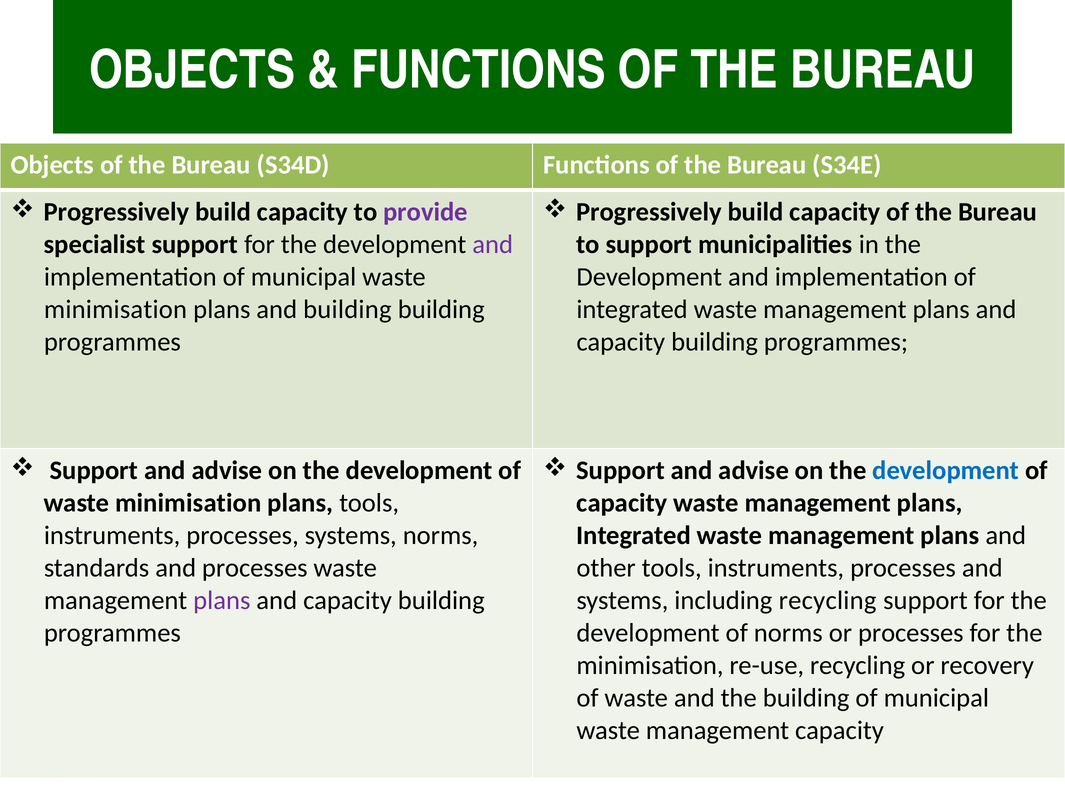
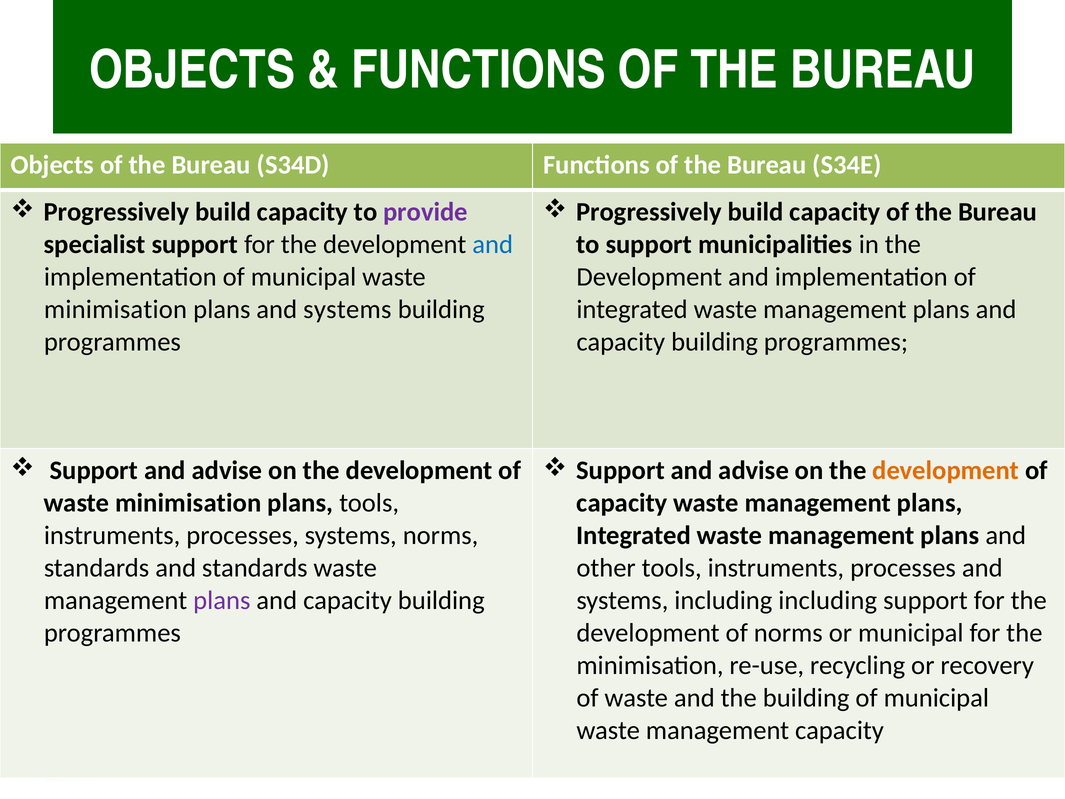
and colour: purple -> blue (493, 244)
plans and building: building -> systems (347, 309)
development colour: blue -> orange (946, 470)
and processes: processes -> standards (255, 568)
including recycling: recycling -> including (828, 600)
or processes: processes -> municipal (911, 633)
